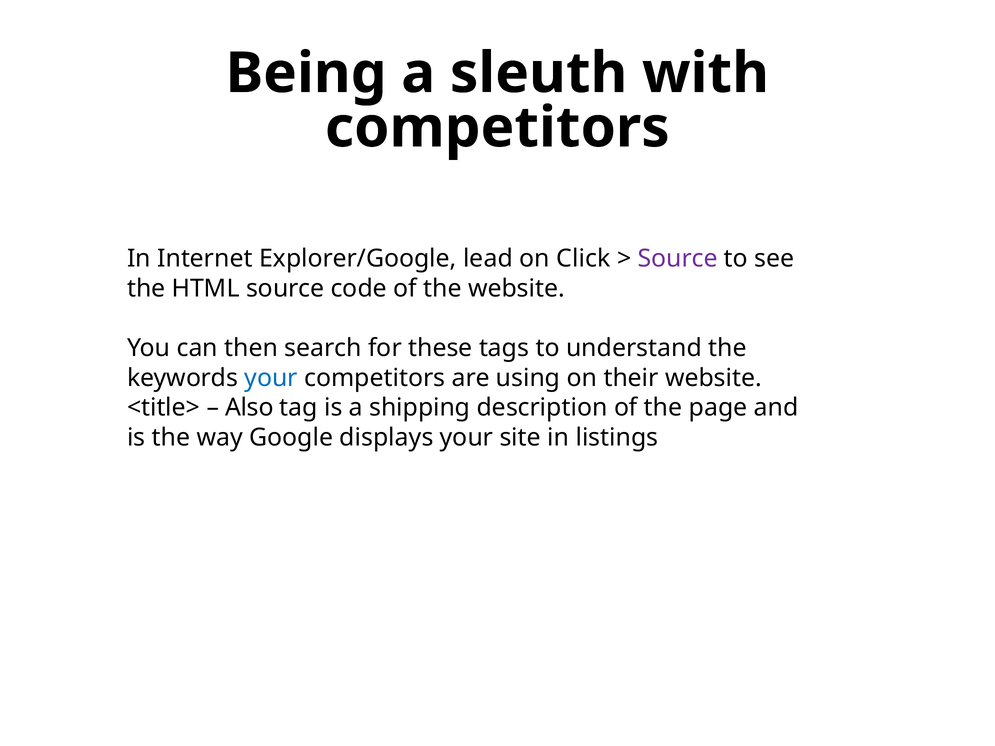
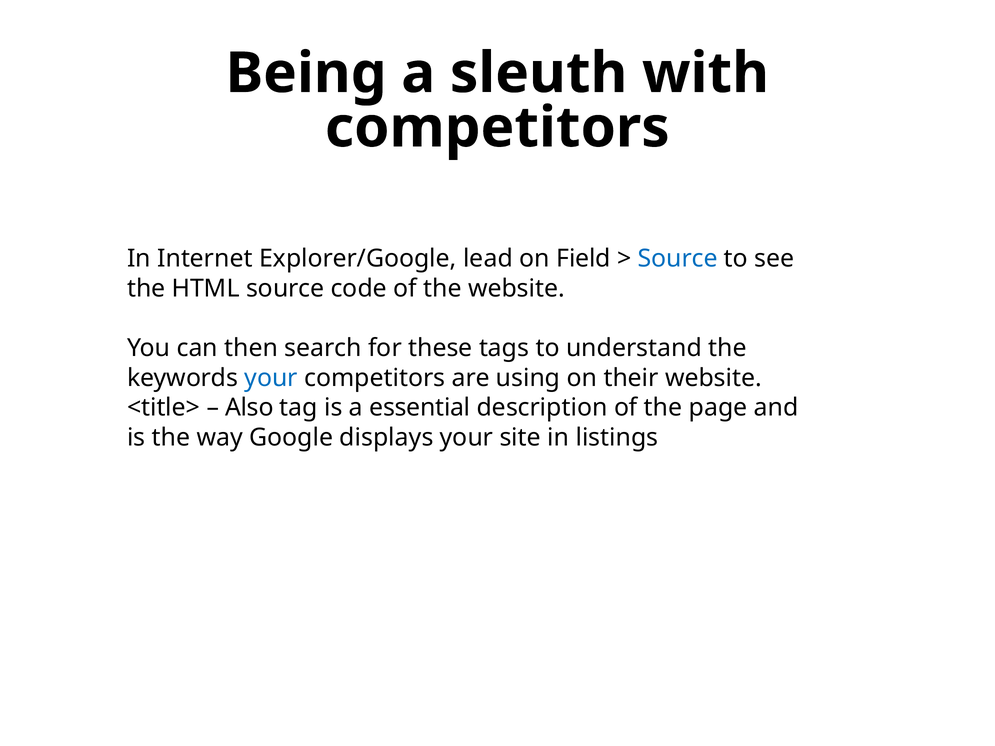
Click: Click -> Field (584, 259)
Source colour: purple -> blue (678, 259)
shipping: shipping -> essential (420, 408)
